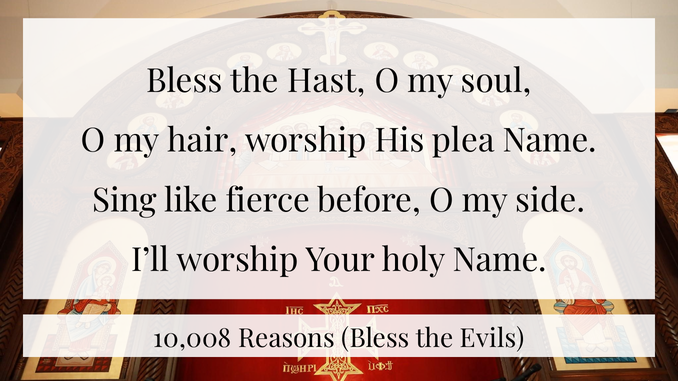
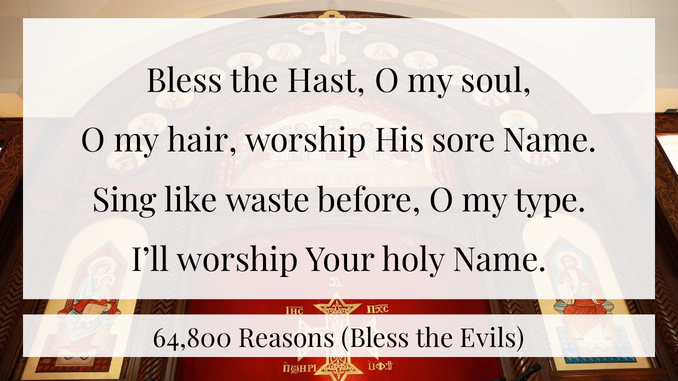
plea: plea -> sore (464, 141)
fierce: fierce -> waste (268, 201)
side: side -> type (550, 201)
10,008: 10,008 -> 64,800 (192, 339)
